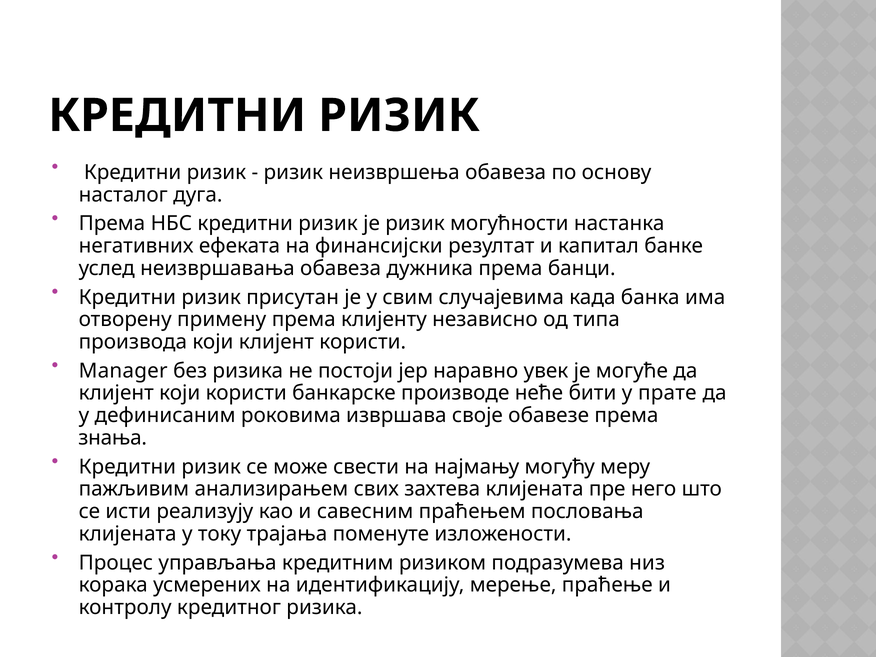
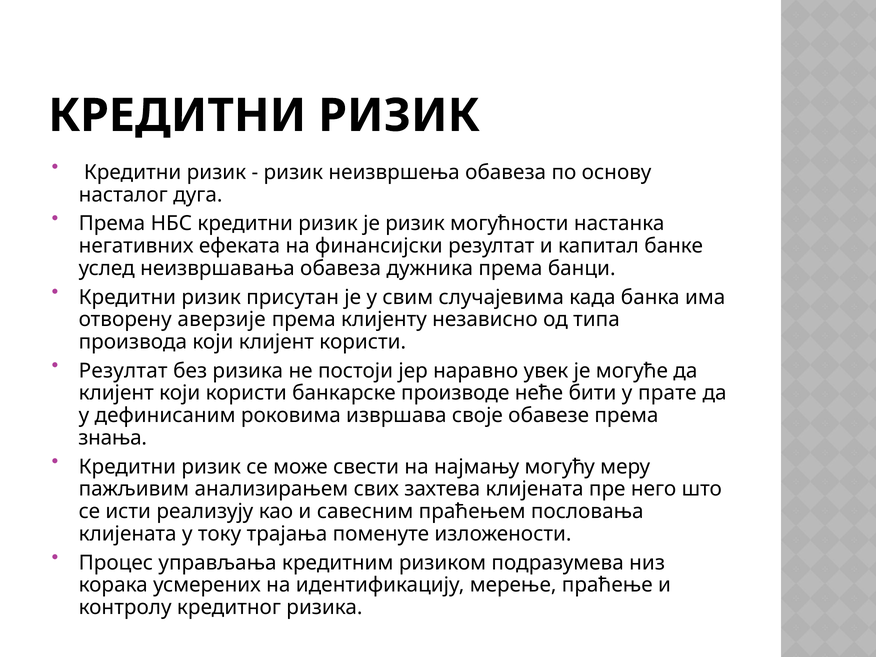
примену: примену -> аверзије (222, 320)
Manager: Manager -> Резултат (123, 371)
